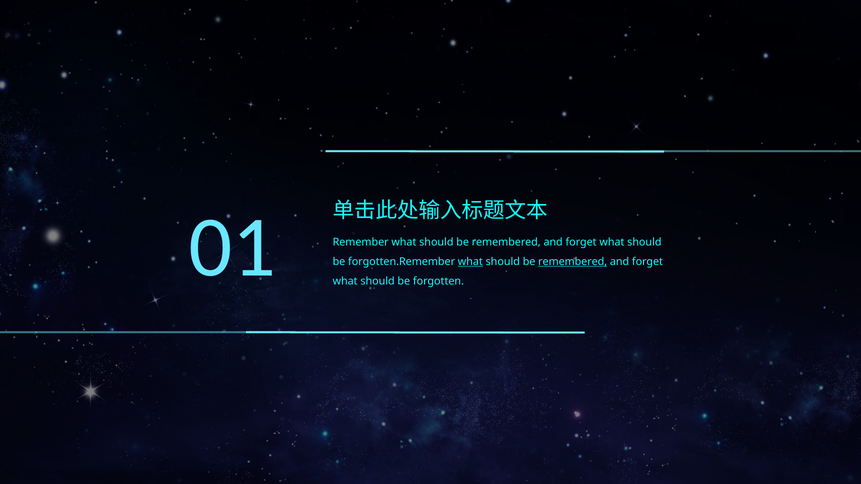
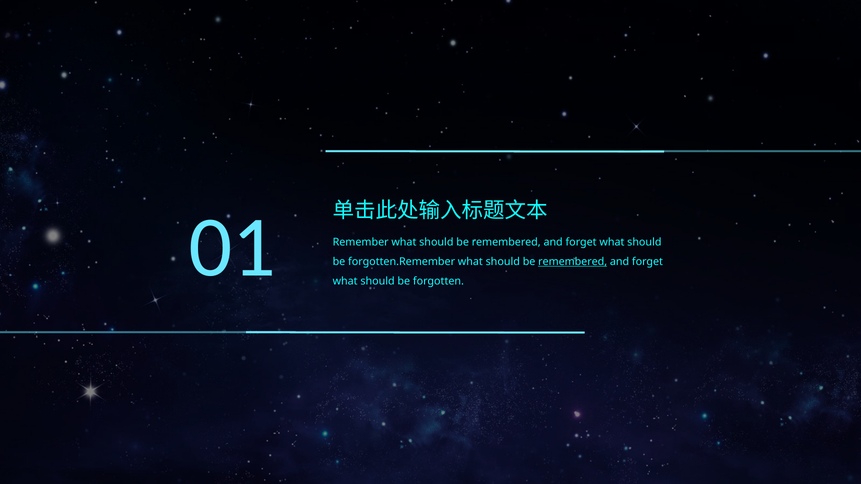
what underline: present -> none (470, 262)
